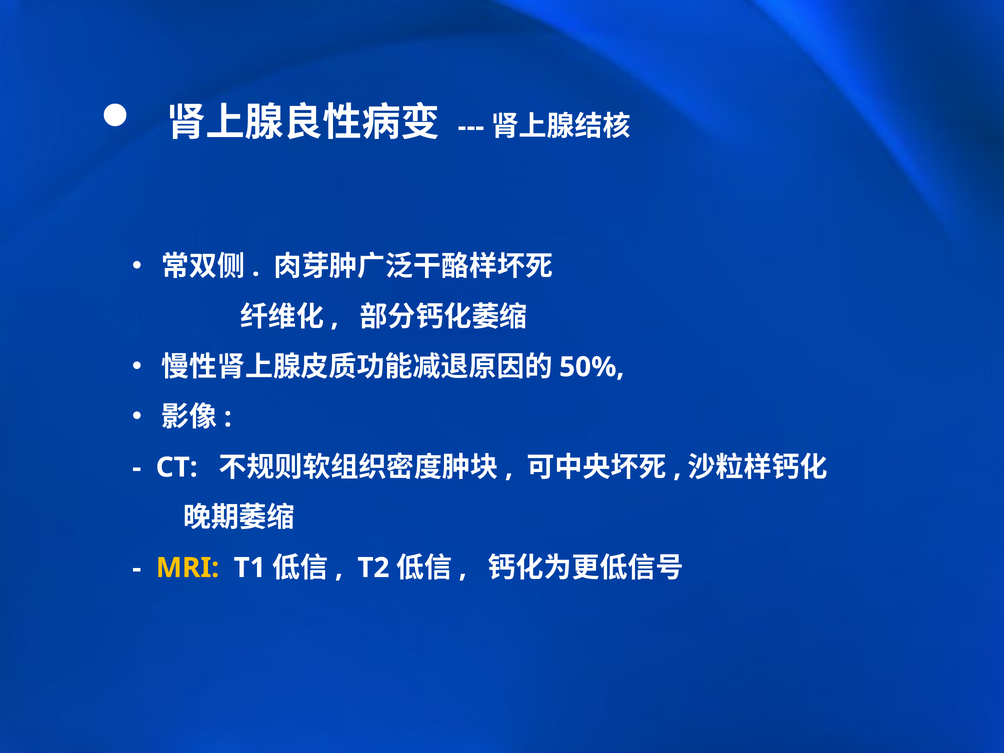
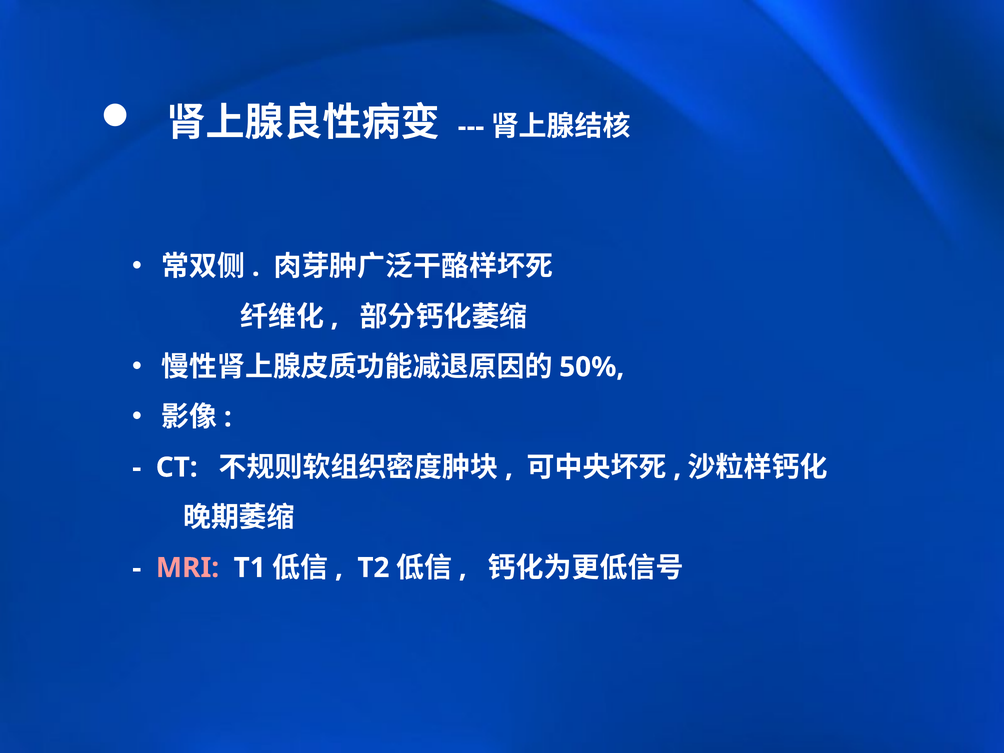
MRI colour: yellow -> pink (187, 568)
